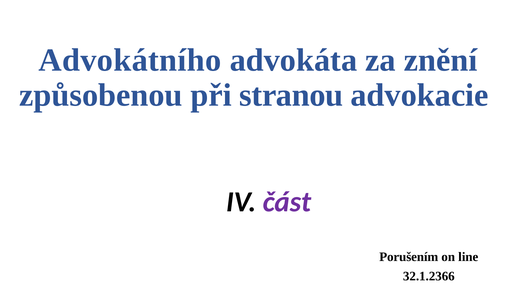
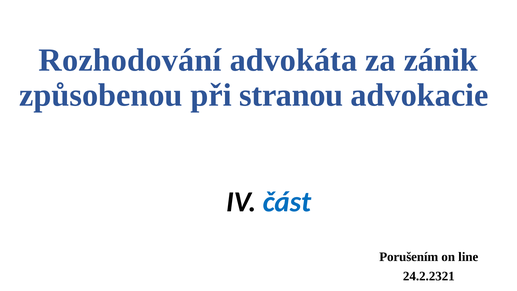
Advokátního: Advokátního -> Rozhodování (130, 60)
znění: znění -> zánik (441, 60)
část colour: purple -> blue (287, 202)
32.1.2366: 32.1.2366 -> 24.2.2321 (429, 276)
